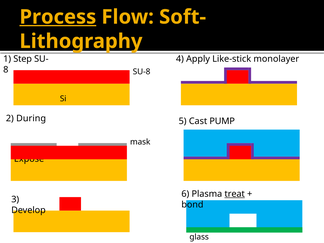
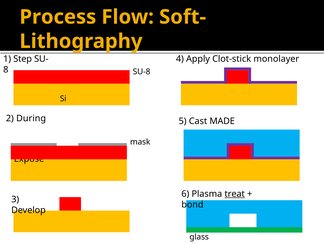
Process underline: present -> none (58, 17)
Like-stick: Like-stick -> Clot-stick (232, 59)
PUMP: PUMP -> MADE (222, 121)
